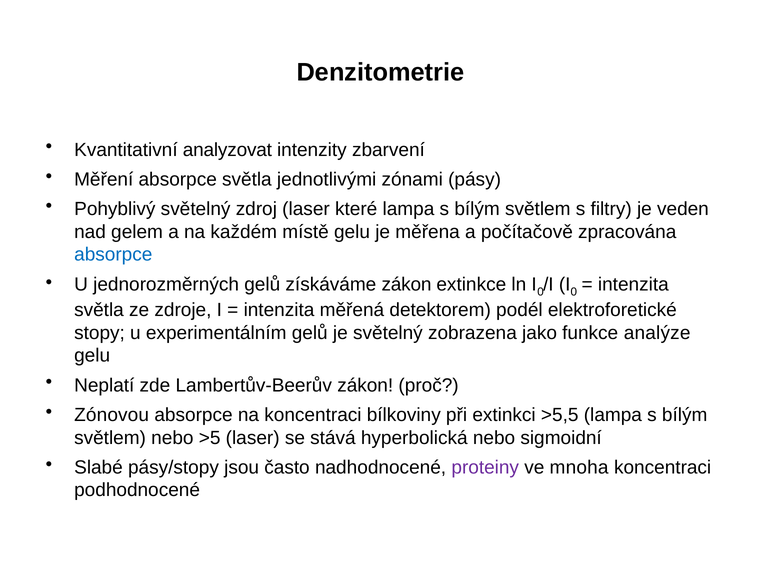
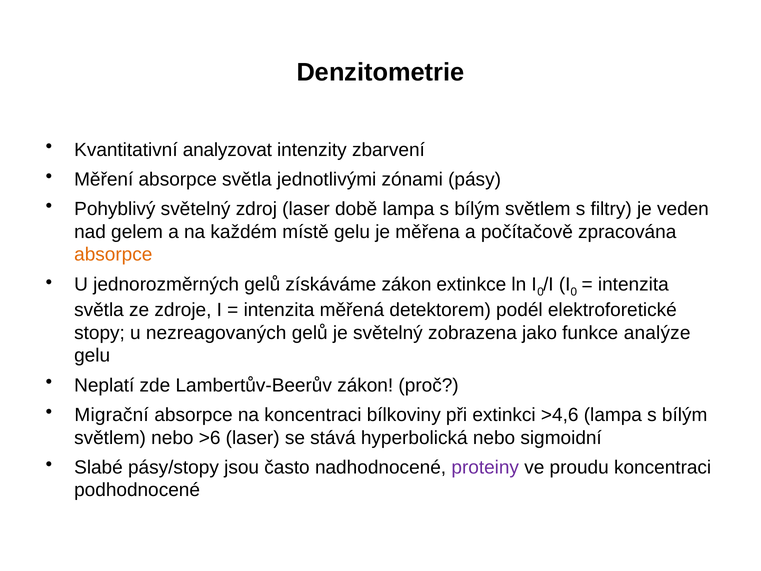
které: které -> době (356, 209)
absorpce colour: blue -> orange (113, 255)
experimentálním: experimentálním -> nezreagovaných (216, 333)
Zónovou: Zónovou -> Migrační (112, 415)
>5,5: >5,5 -> >4,6 (560, 415)
>5: >5 -> >6 (210, 438)
mnoha: mnoha -> proudu (579, 467)
